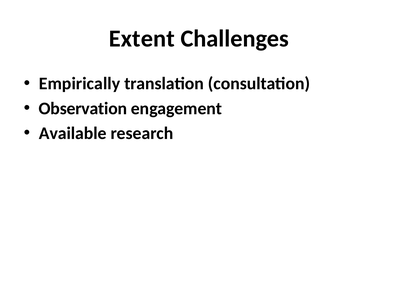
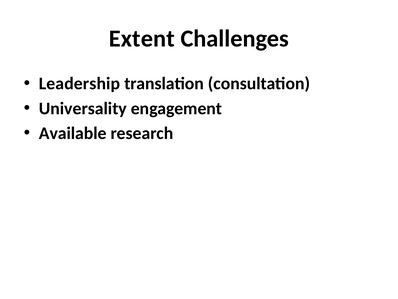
Empirically: Empirically -> Leadership (79, 83)
Observation: Observation -> Universality (83, 108)
